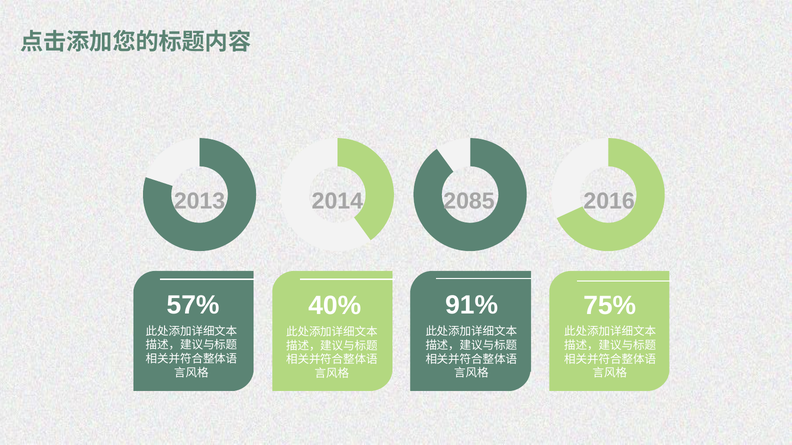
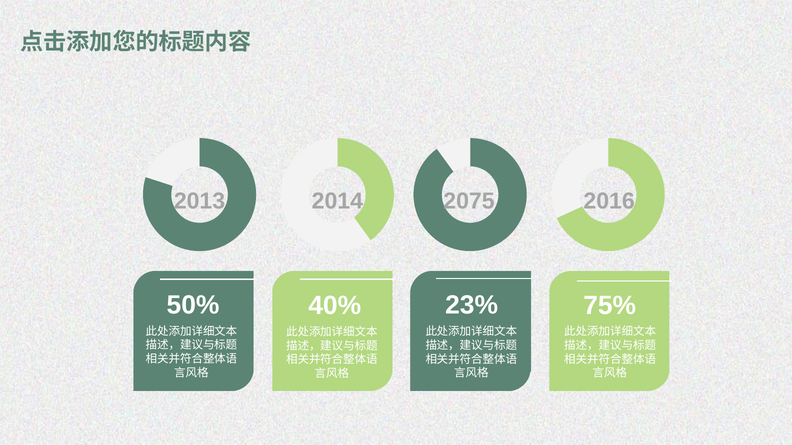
2085: 2085 -> 2075 (469, 201)
57%: 57% -> 50% (193, 305)
91%: 91% -> 23% (472, 306)
